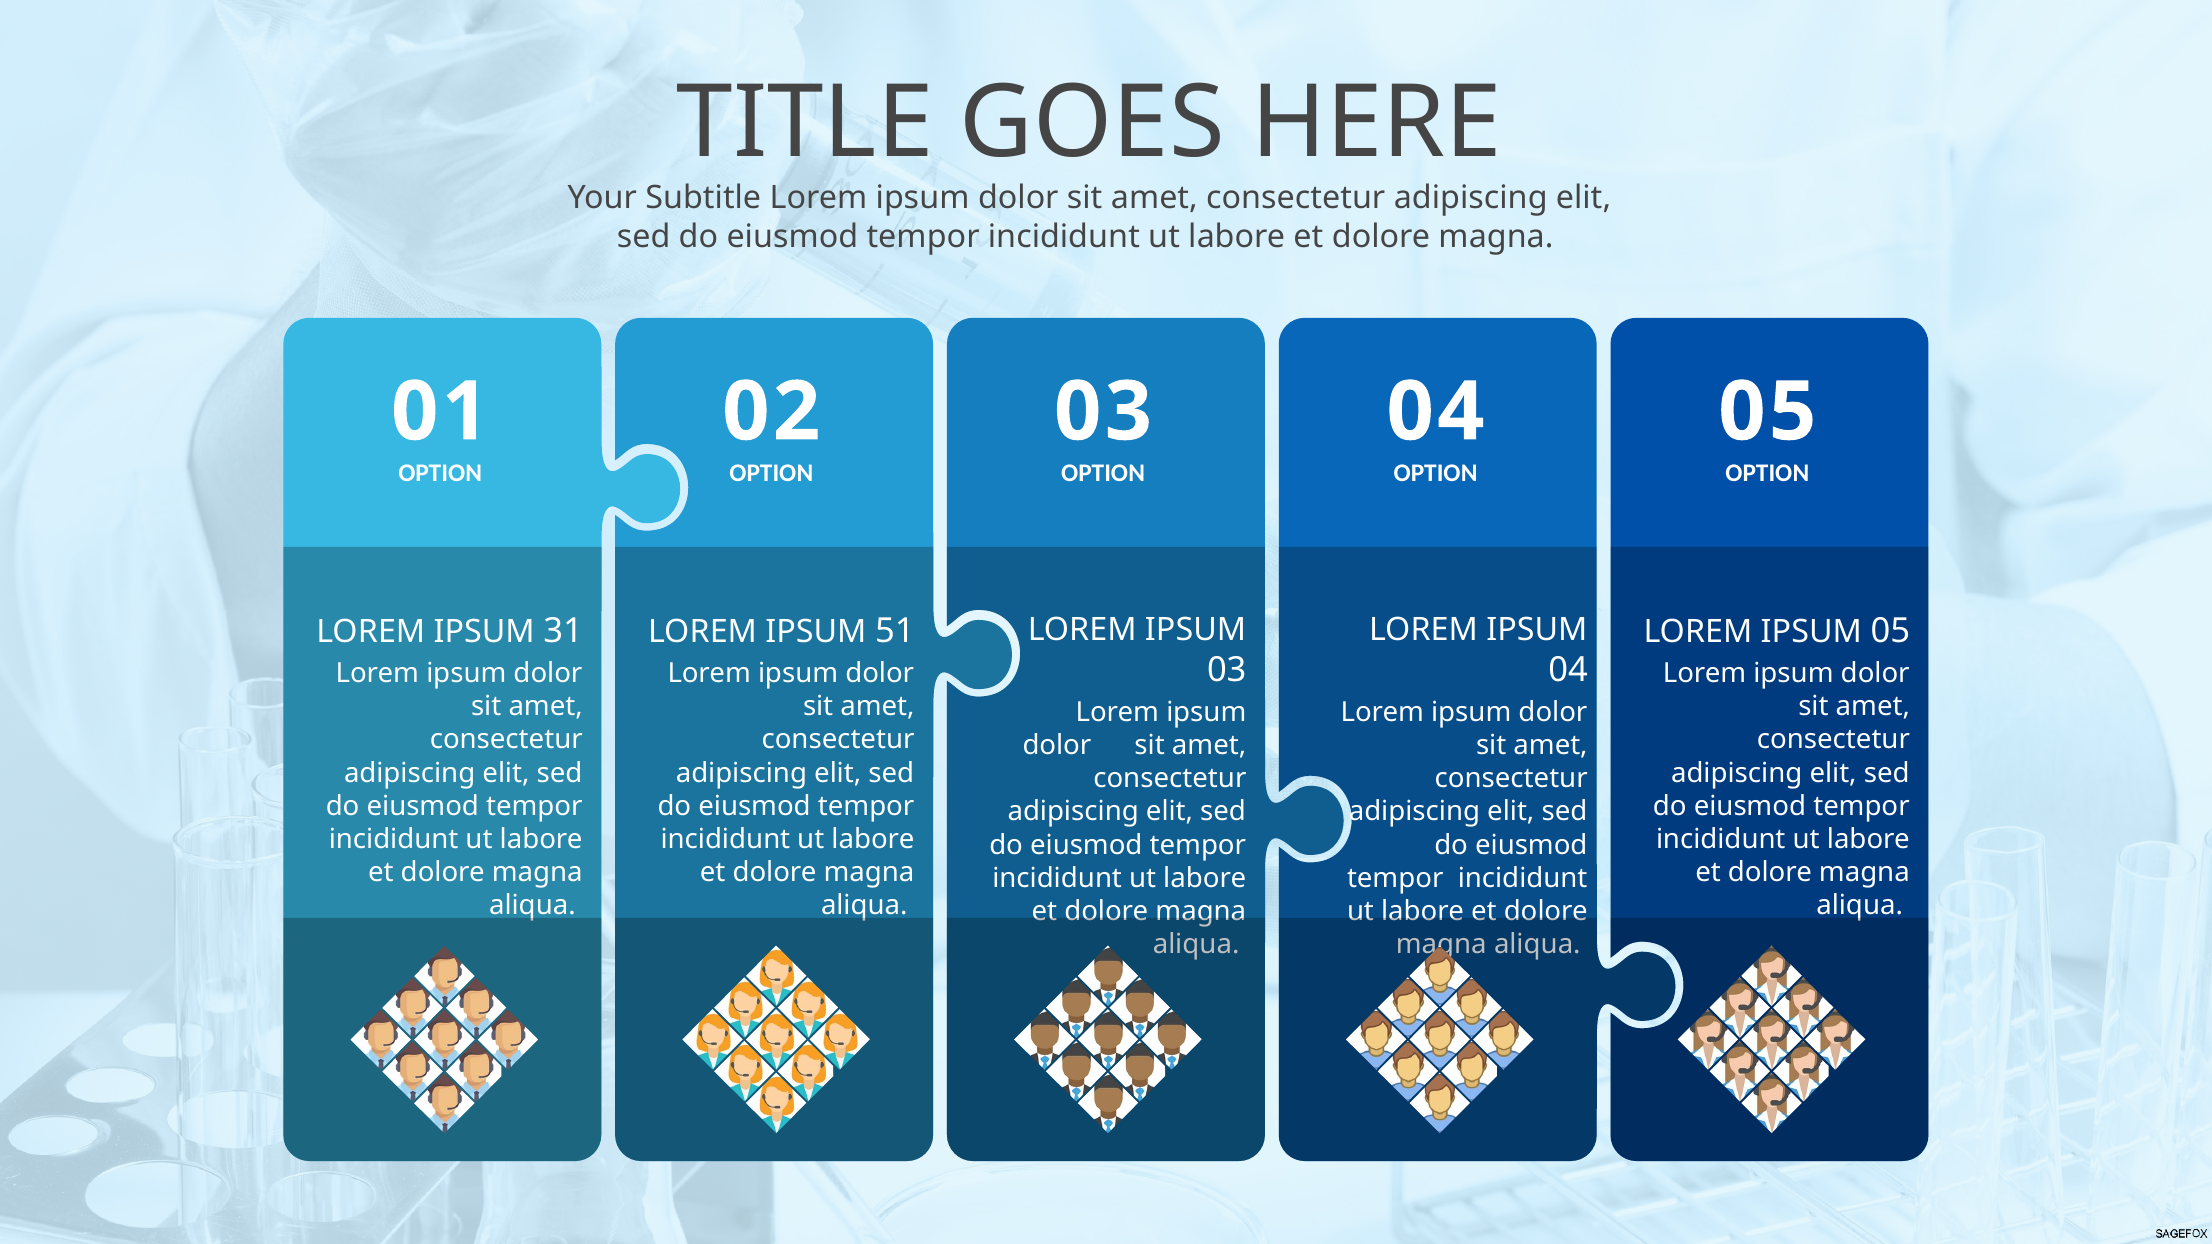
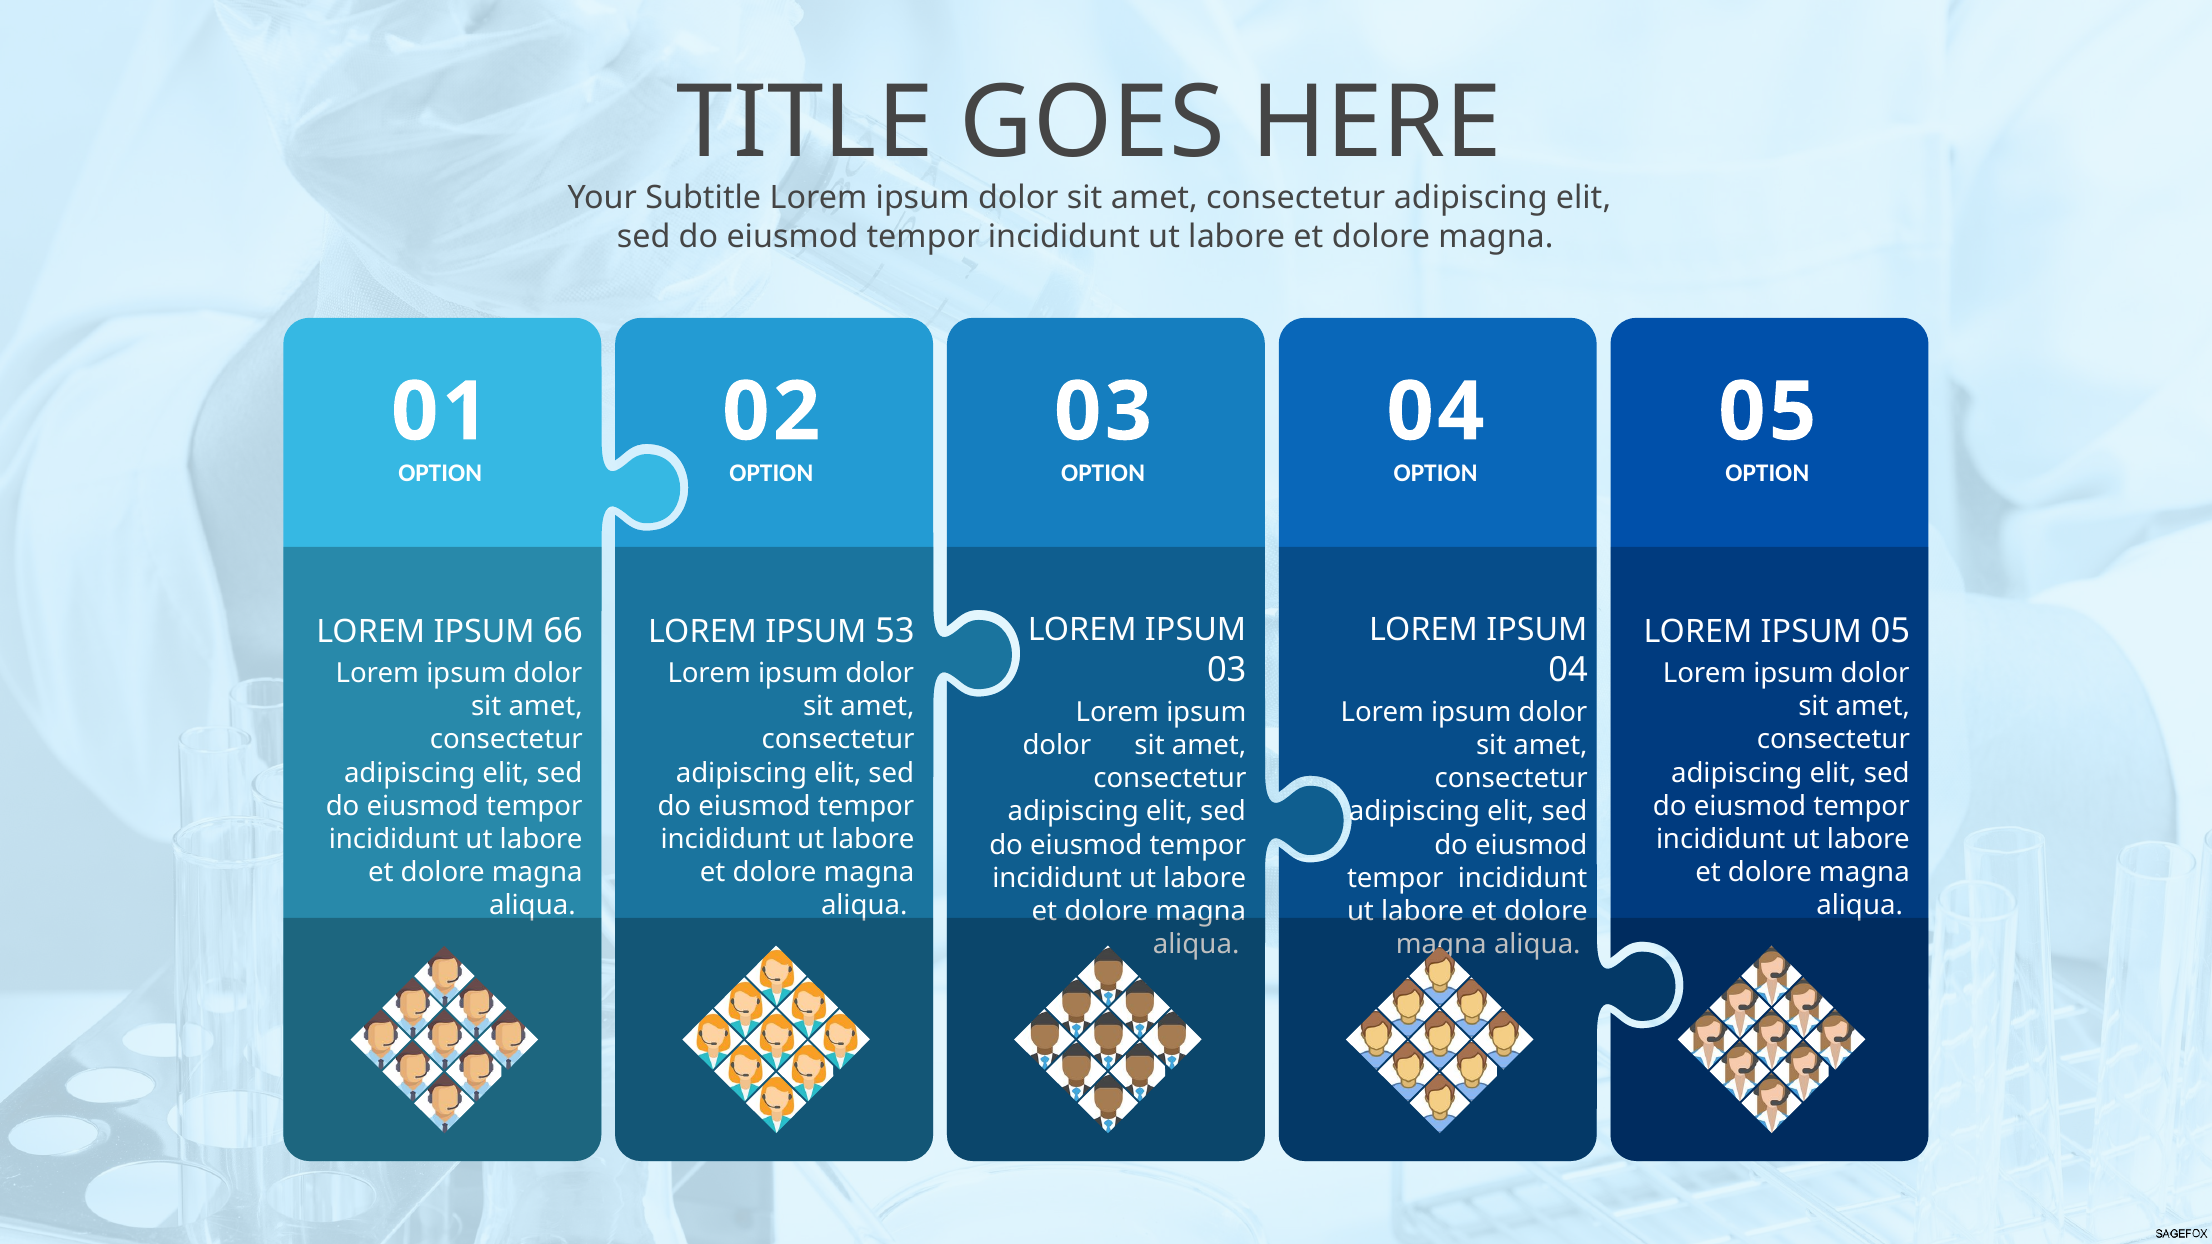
31: 31 -> 66 (563, 631)
51: 51 -> 53 (895, 631)
